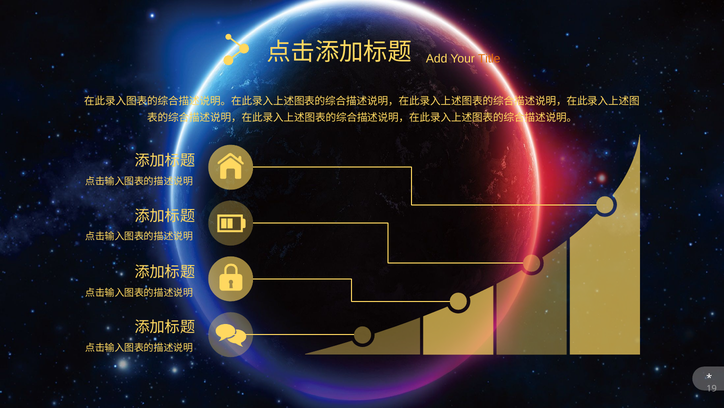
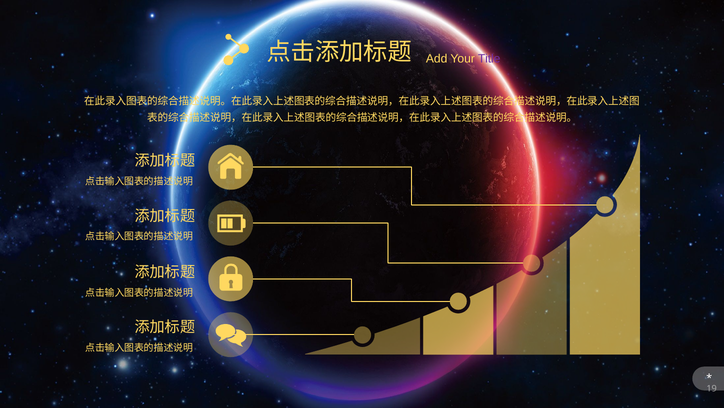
Title colour: orange -> purple (489, 59)
